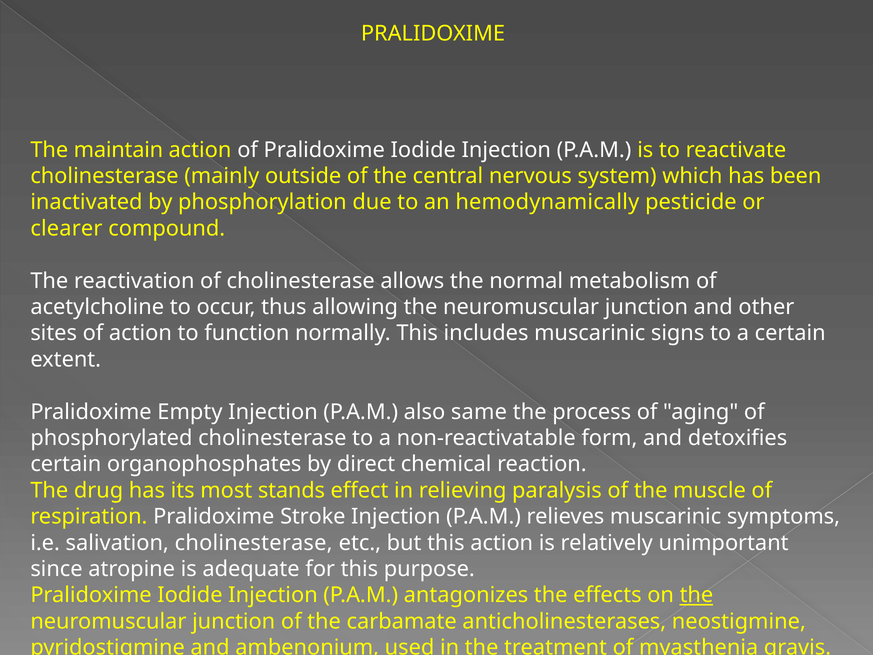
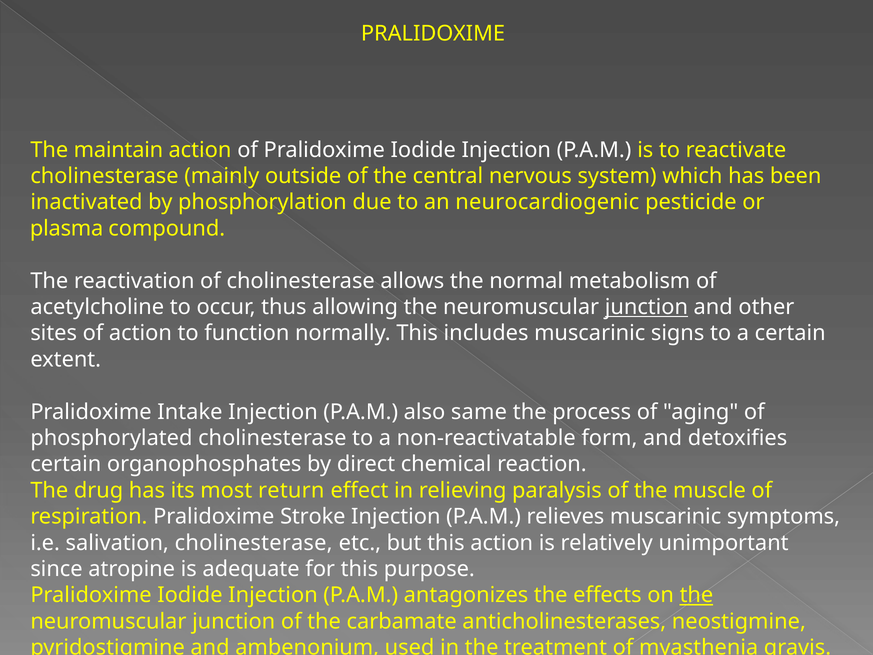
hemodynamically: hemodynamically -> neurocardiogenic (547, 202)
clearer: clearer -> plasma (67, 228)
junction underline: none -> present (646, 307)
Empty: Empty -> Intake (190, 412)
stands: stands -> return (291, 490)
